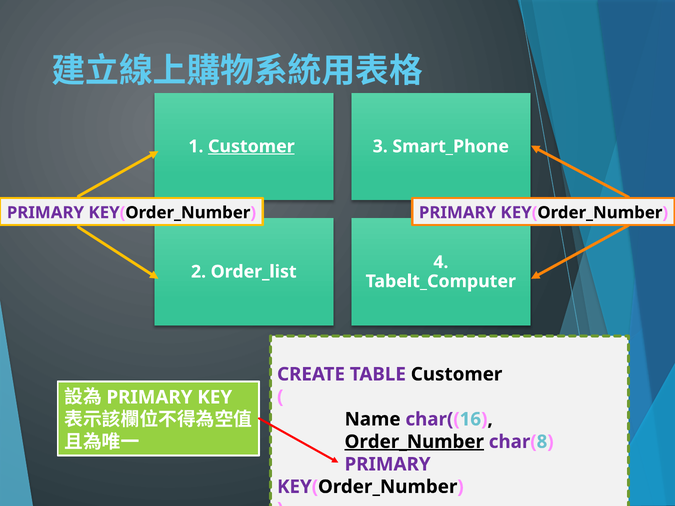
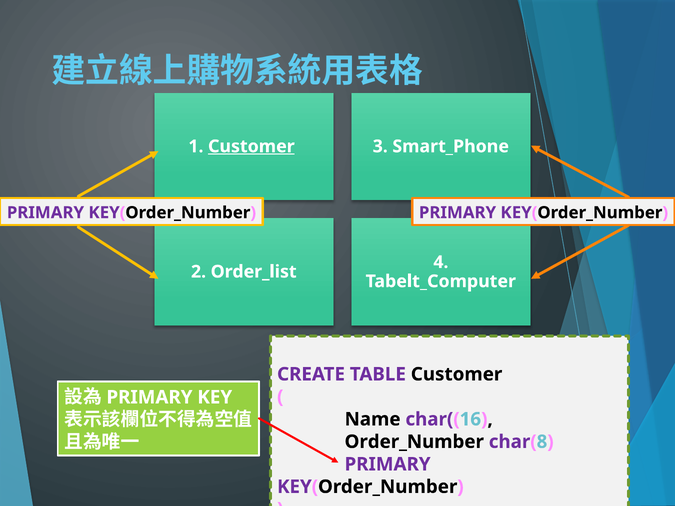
Order_Number underline: present -> none (414, 442)
